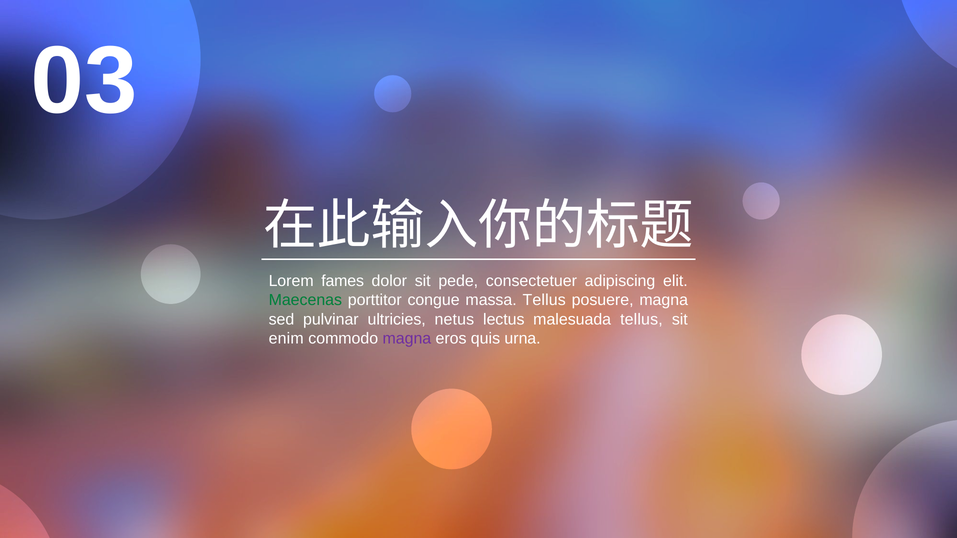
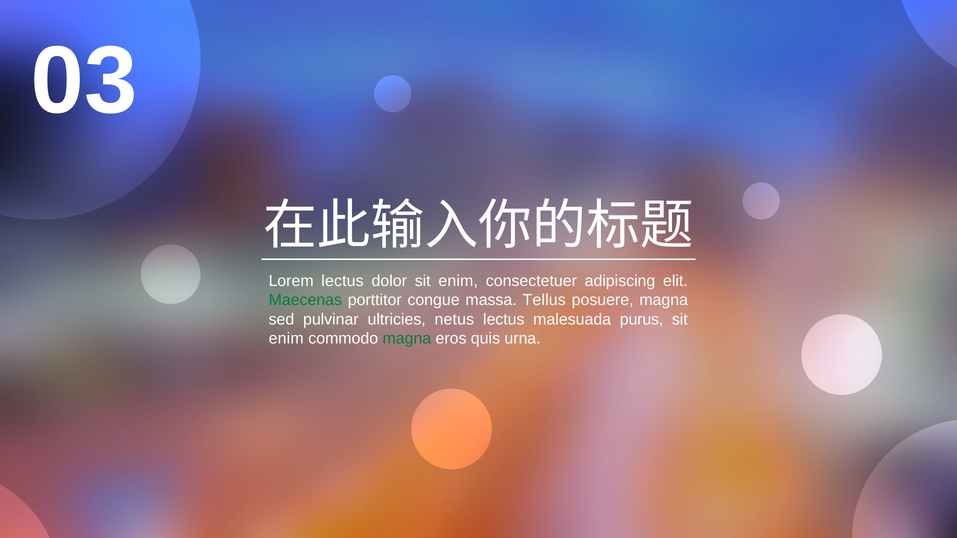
Lorem fames: fames -> lectus (343, 281)
dolor sit pede: pede -> enim (458, 281)
malesuada tellus: tellus -> purus (642, 320)
magna colour: purple -> green (407, 339)
